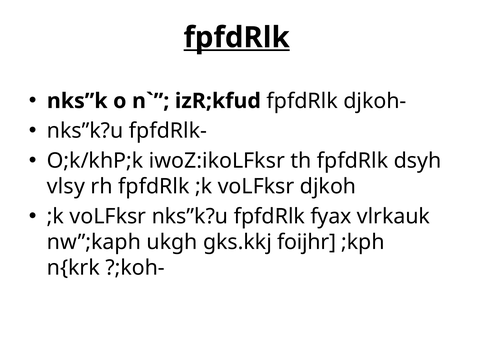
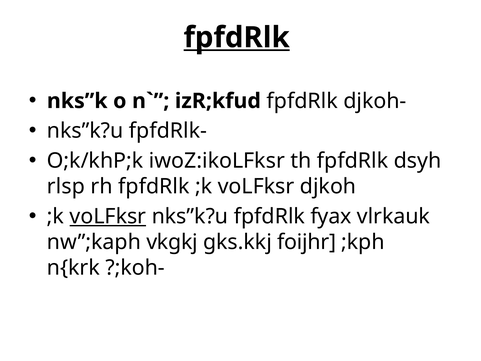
vlsy: vlsy -> rlsp (66, 186)
voLFksr underline: none -> present (108, 216)
ukgh: ukgh -> vkgkj (172, 242)
